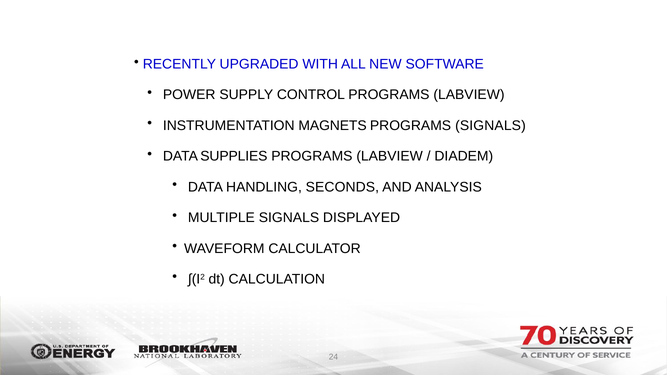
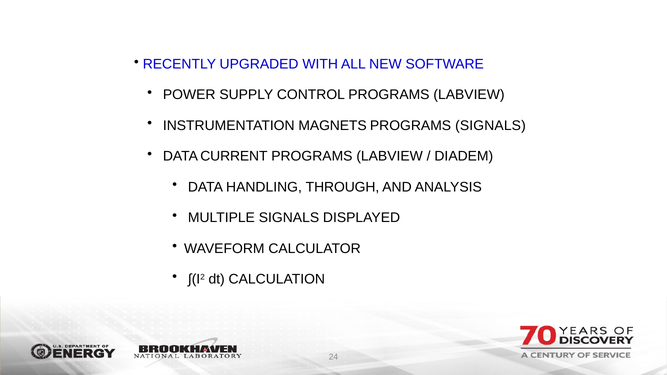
SUPPLIES: SUPPLIES -> CURRENT (234, 156)
SECONDS: SECONDS -> THROUGH (343, 187)
